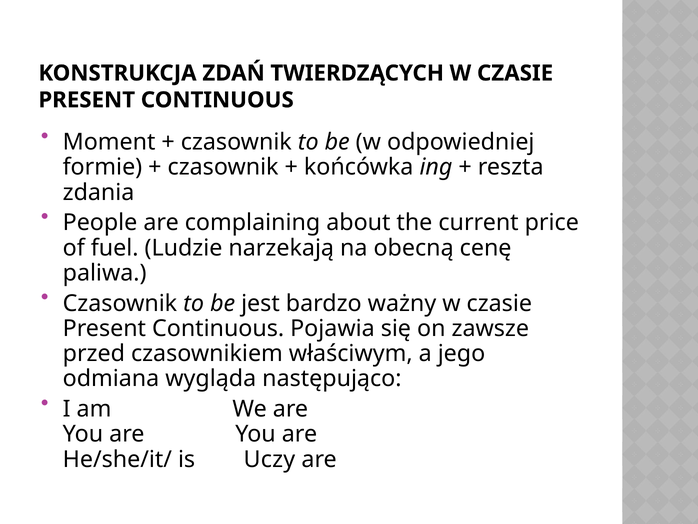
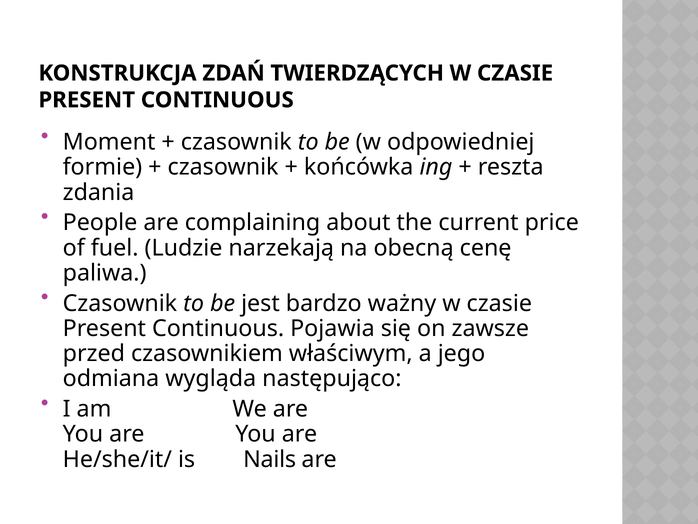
Uczy: Uczy -> Nails (270, 459)
